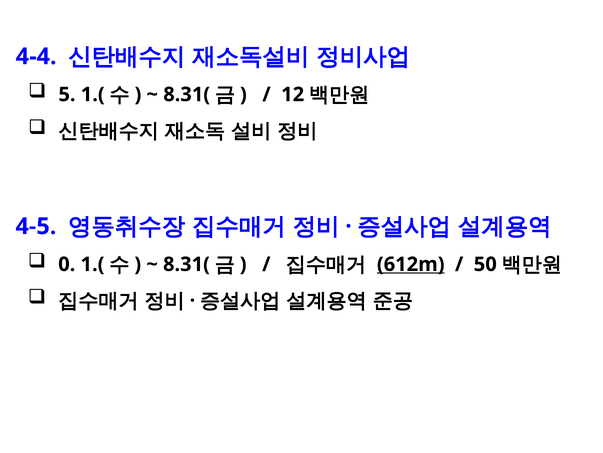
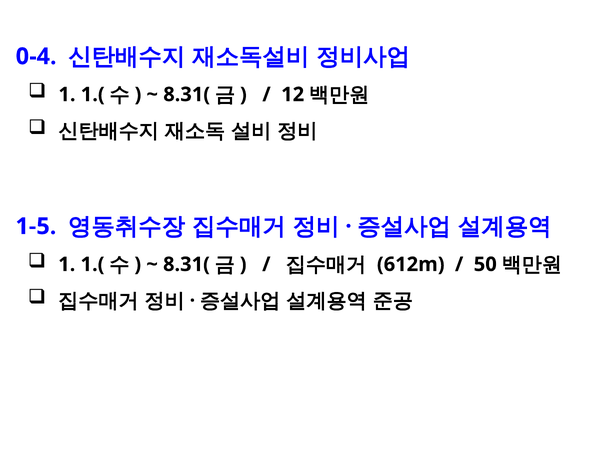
4-4: 4-4 -> 0-4 (36, 56)
5: 5 -> 1 (67, 94)
4-5: 4-5 -> 1-5 (36, 226)
0: 0 -> 1 (67, 264)
612m underline: present -> none (411, 264)
